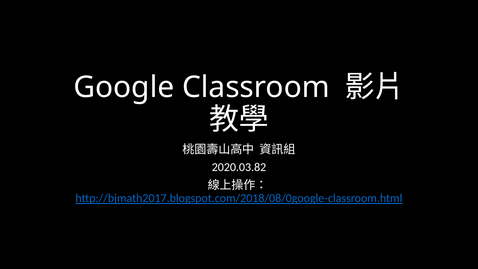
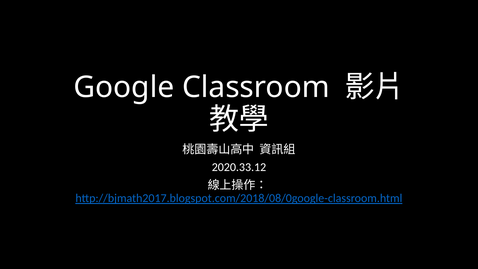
2020.03.82: 2020.03.82 -> 2020.33.12 (239, 167)
